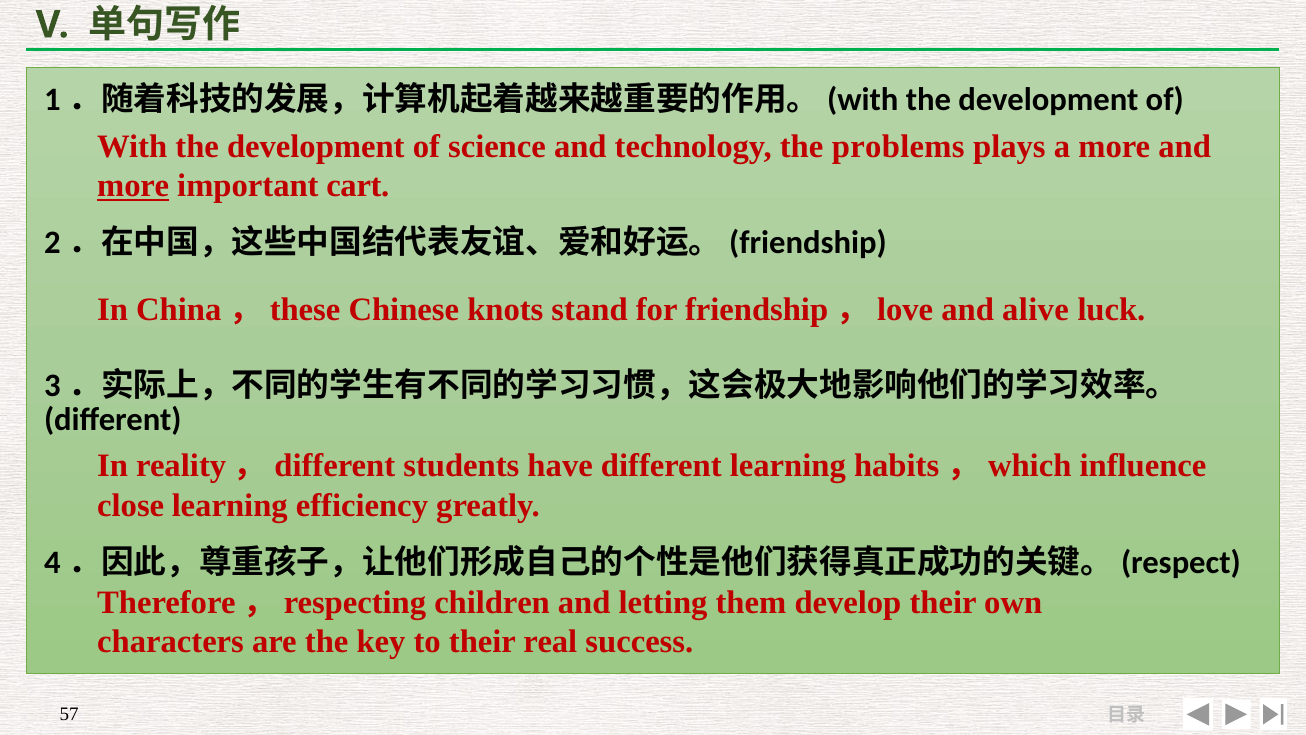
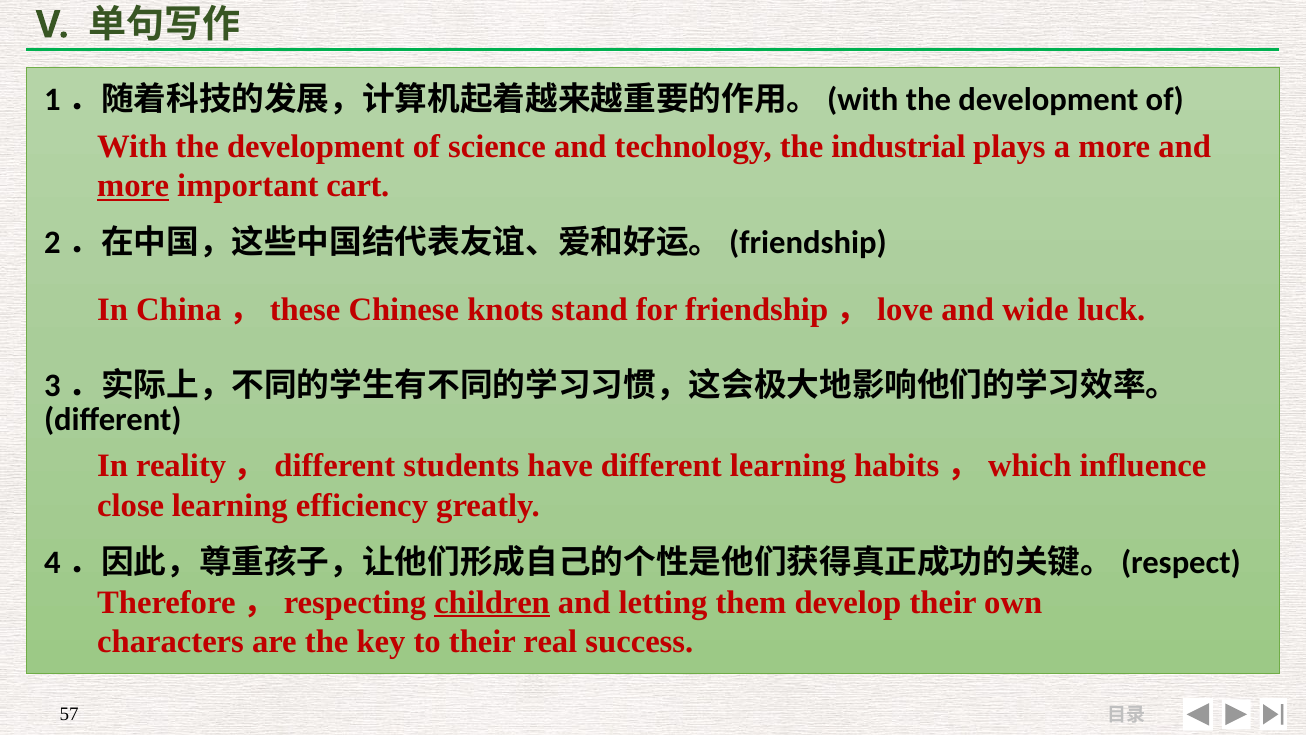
problems: problems -> industrial (899, 147)
alive: alive -> wide (1036, 309)
children underline: none -> present (492, 602)
